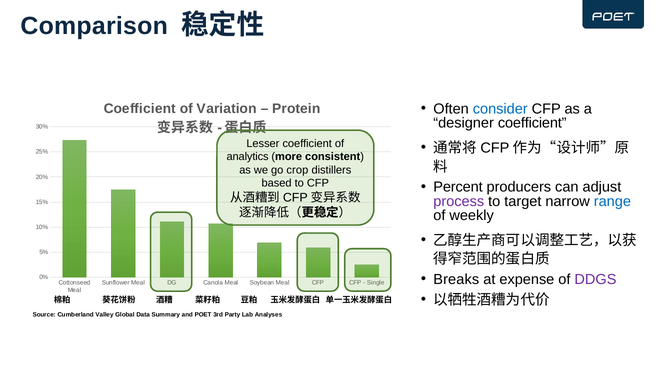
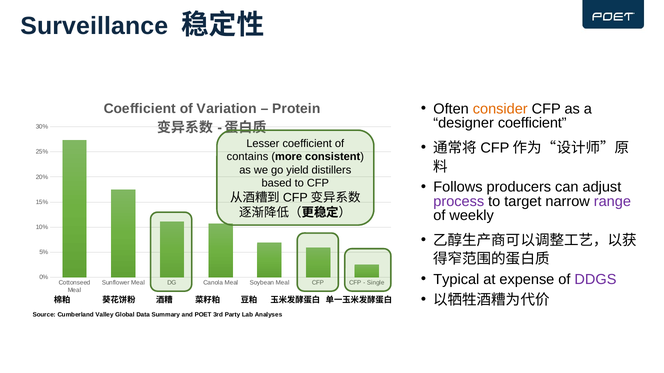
Comparison: Comparison -> Surveillance (94, 26)
consider colour: blue -> orange (500, 109)
analytics: analytics -> contains (247, 157)
crop: crop -> yield (297, 170)
Percent: Percent -> Follows (458, 187)
range colour: blue -> purple (612, 202)
Breaks: Breaks -> Typical (456, 280)
